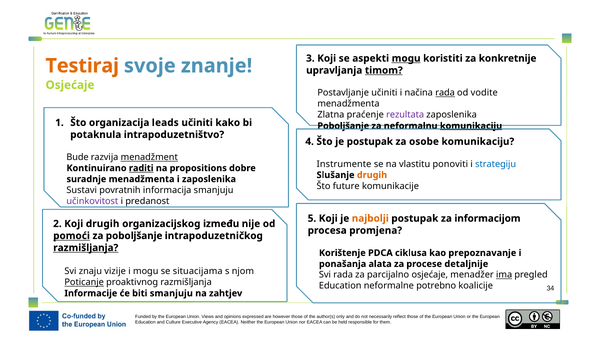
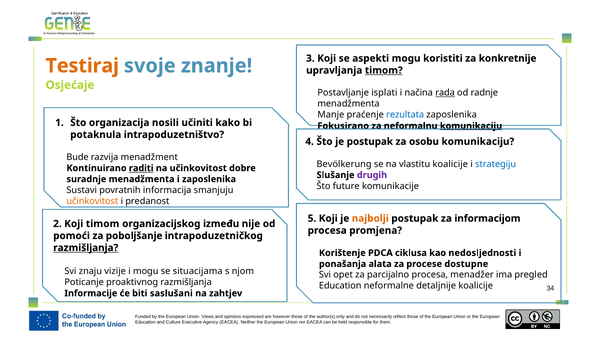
mogu underline: present -> none (406, 58)
Postavljanje učiniti: učiniti -> isplati (384, 93)
vodite: vodite -> radnje (484, 93)
Zlatna: Zlatna -> Manje (331, 115)
rezultata colour: purple -> blue (405, 115)
leads: leads -> nosili (165, 122)
Poboljšanje: Poboljšanje -> Fokusirano (343, 126)
osobe: osobe -> osobu (424, 141)
menadžment underline: present -> none (149, 157)
Instrumente: Instrumente -> Bevölkerung (344, 164)
vlastitu ponoviti: ponoviti -> koalicije (450, 164)
na propositions: propositions -> učinkovitost (198, 168)
drugih colour: orange -> purple (372, 175)
učinkovitost colour: purple -> orange (92, 201)
Koji drugih: drugih -> timom (103, 223)
pomoći underline: present -> none (72, 235)
prepoznavanje: prepoznavanje -> nedosljednosti (482, 253)
detaljnije: detaljnije -> dostupne (466, 264)
Svi rada: rada -> opet (343, 275)
parcijalno osjećaje: osjećaje -> procesa (430, 275)
ima underline: present -> none (504, 275)
Poticanje underline: present -> none (84, 282)
potrebno: potrebno -> detaljnije (436, 286)
biti smanjuju: smanjuju -> saslušani (171, 293)
